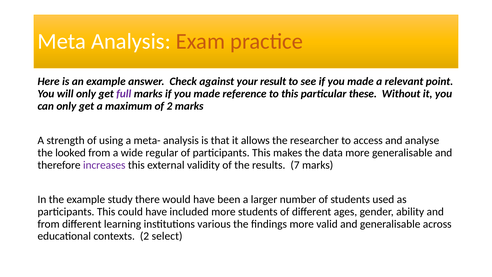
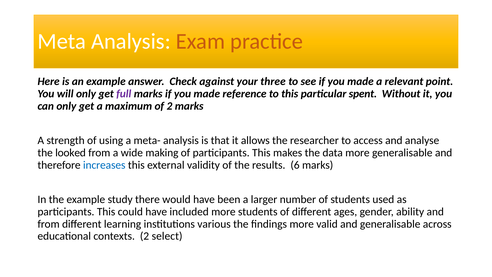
result: result -> three (273, 82)
these: these -> spent (363, 94)
regular: regular -> making (162, 153)
increases colour: purple -> blue (104, 165)
7: 7 -> 6 (295, 165)
